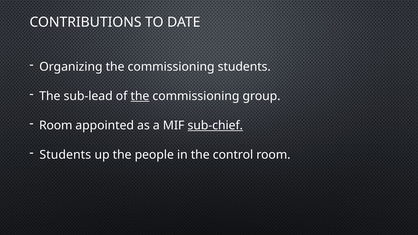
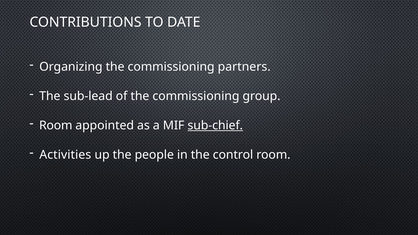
commissioning students: students -> partners (244, 67)
the underline: present -> none (140, 96)
Students: Students -> Activities (65, 155)
